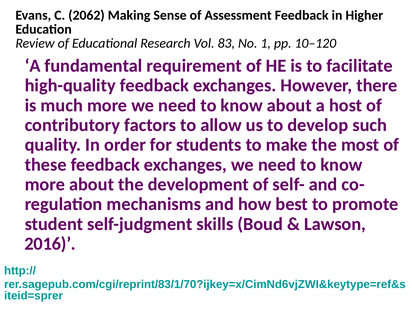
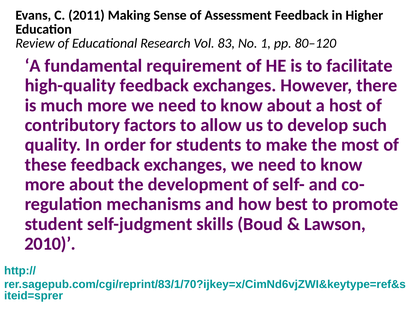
2062: 2062 -> 2011 (86, 15)
10–120: 10–120 -> 80–120 (315, 43)
2016: 2016 -> 2010 (50, 244)
